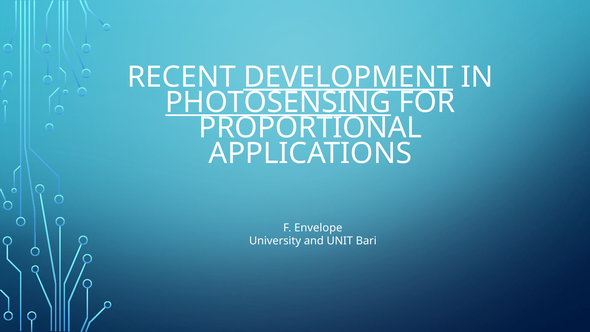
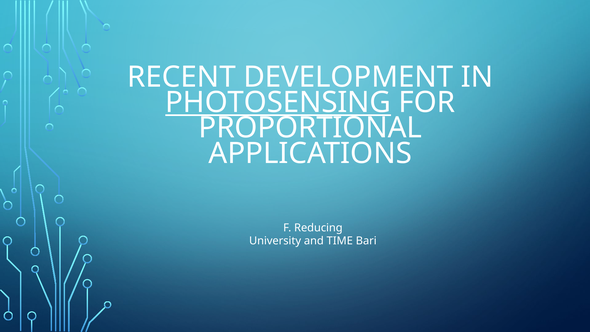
DEVELOPMENT underline: present -> none (348, 77)
Envelope: Envelope -> Reducing (318, 228)
UNIT: UNIT -> TIME (340, 241)
